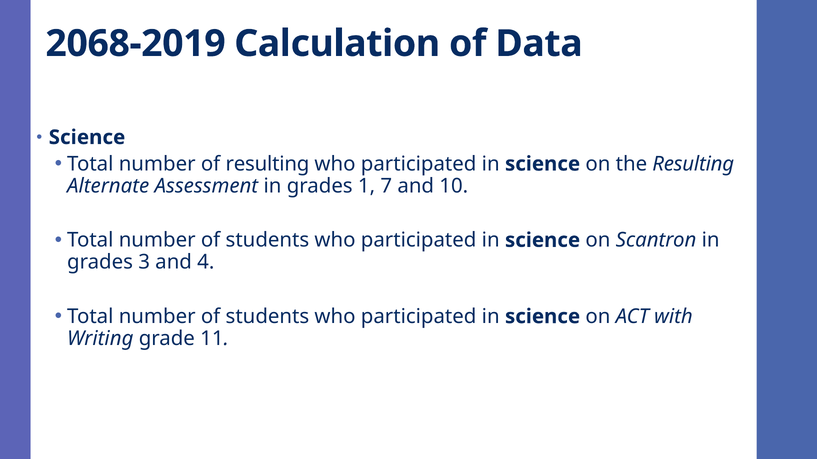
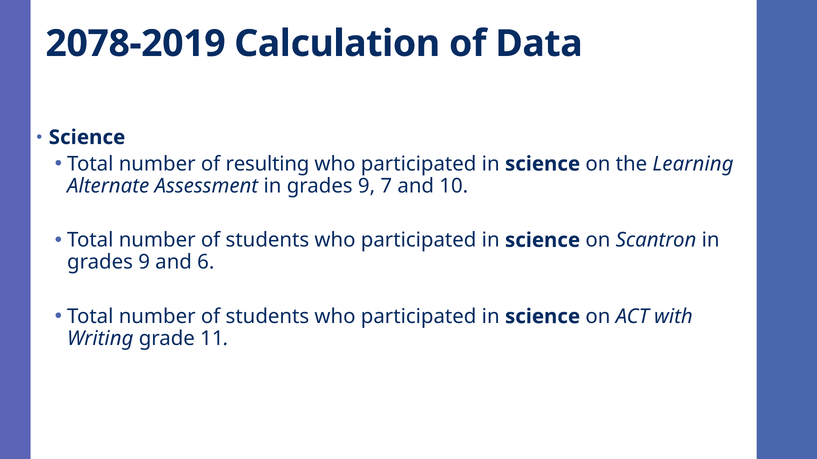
2068-2019: 2068-2019 -> 2078-2019 (136, 44)
the Resulting: Resulting -> Learning (693, 164)
Assessment in grades 1: 1 -> 9 (367, 186)
3: 3 -> 9 (144, 263)
4: 4 -> 6 (206, 263)
